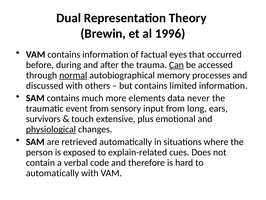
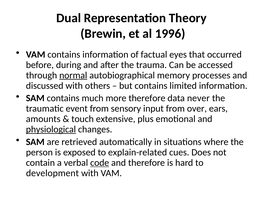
Can underline: present -> none (176, 65)
more elements: elements -> therefore (147, 98)
long: long -> over (197, 108)
survivors: survivors -> amounts (43, 119)
code underline: none -> present (100, 162)
automatically: automatically -> development (52, 173)
